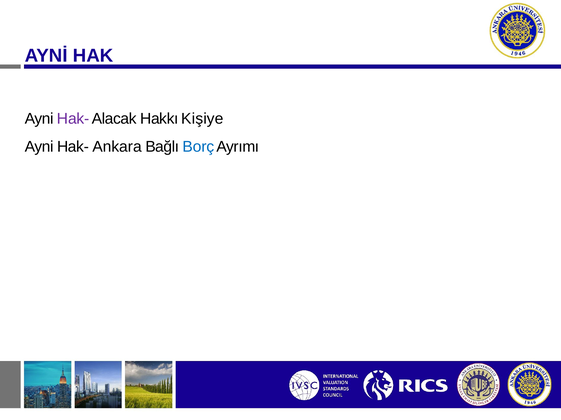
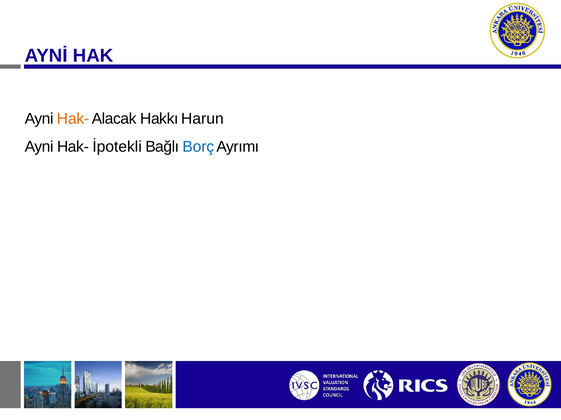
Hak- colour: purple -> orange (73, 119)
Kişiye: Kişiye -> Harun (202, 119)
Ankara: Ankara -> İpotekli (117, 147)
